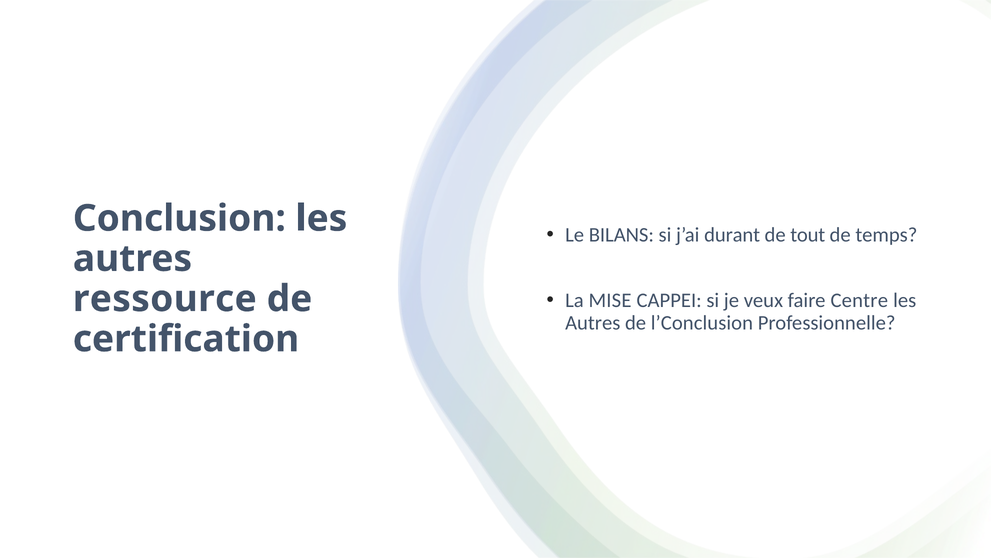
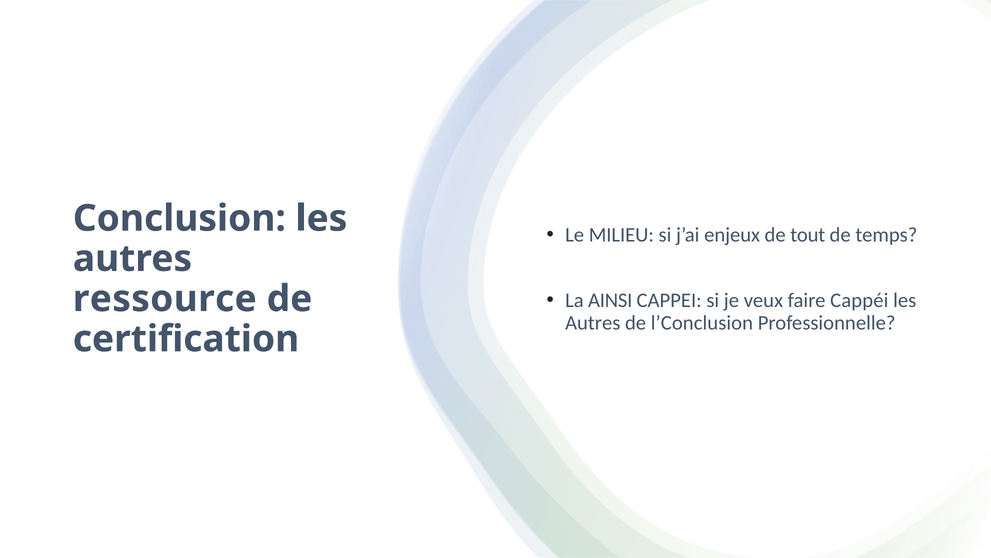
BILANS: BILANS -> MILIEU (621, 235)
durant: durant -> enjeux (732, 235)
MISE: MISE -> AINSI (610, 300)
Centre: Centre -> Cappéi (859, 300)
